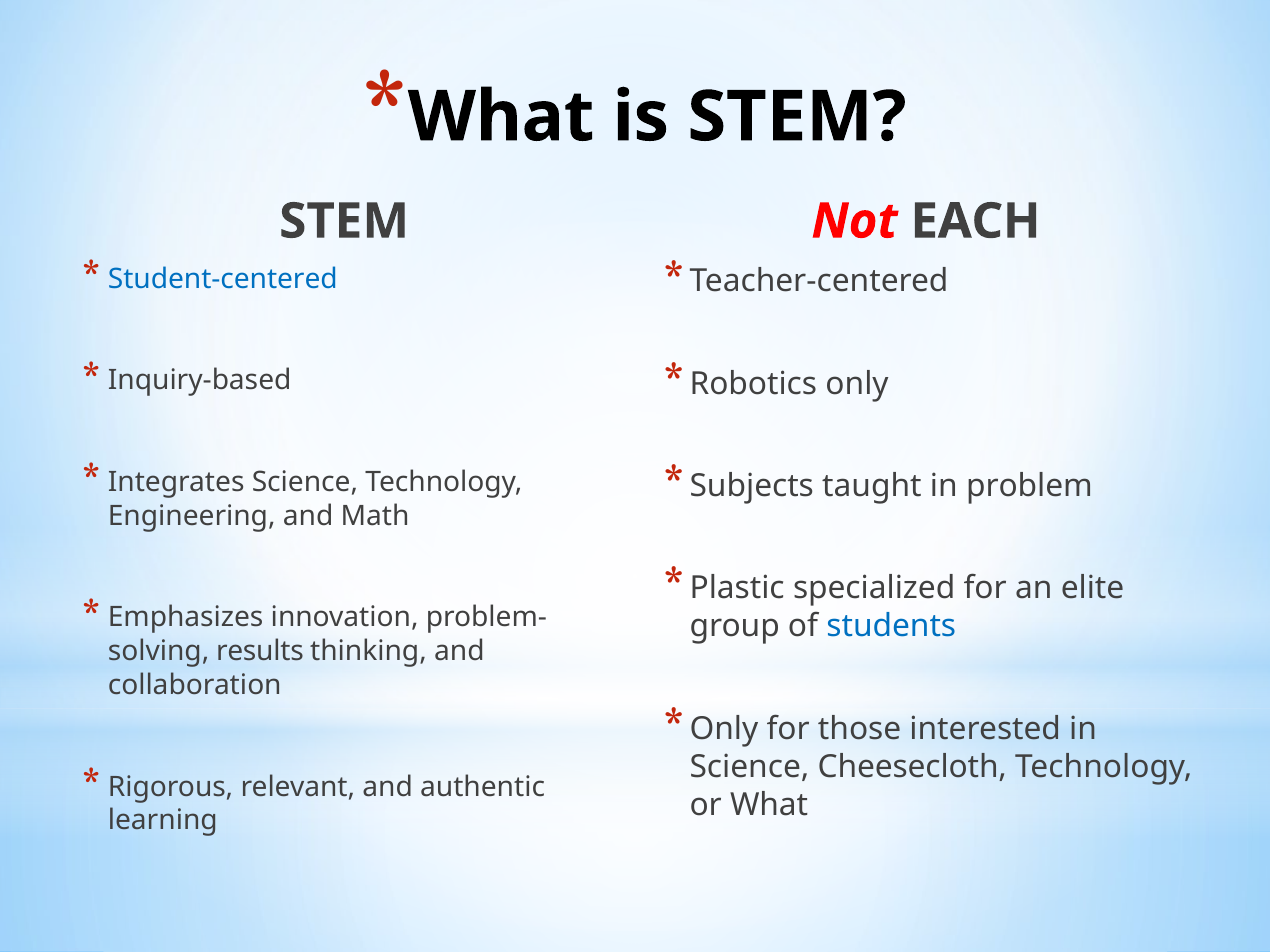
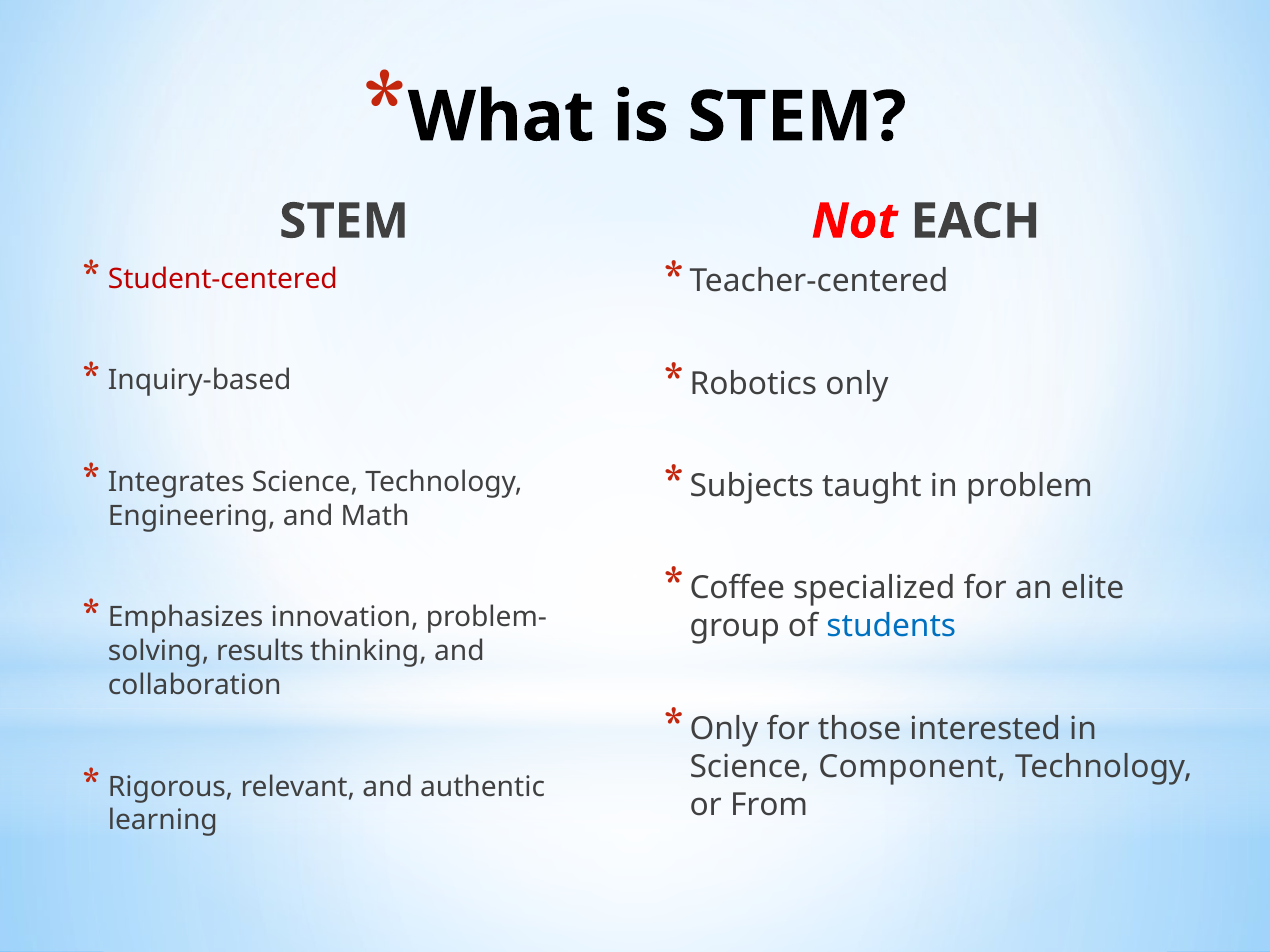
Student-centered colour: blue -> red (223, 279)
Plastic: Plastic -> Coffee (737, 589)
Cheesecloth: Cheesecloth -> Component (912, 767)
or What: What -> From (769, 805)
